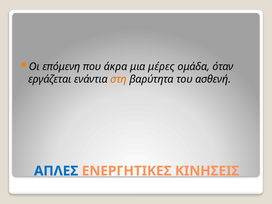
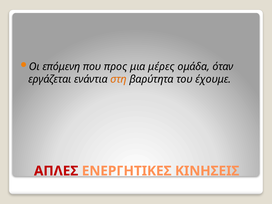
άκρα: άκρα -> προς (116, 67)
ασθενή: ασθενή -> έχουμε (213, 79)
ΑΠΛΕΣ colour: blue -> red (56, 171)
